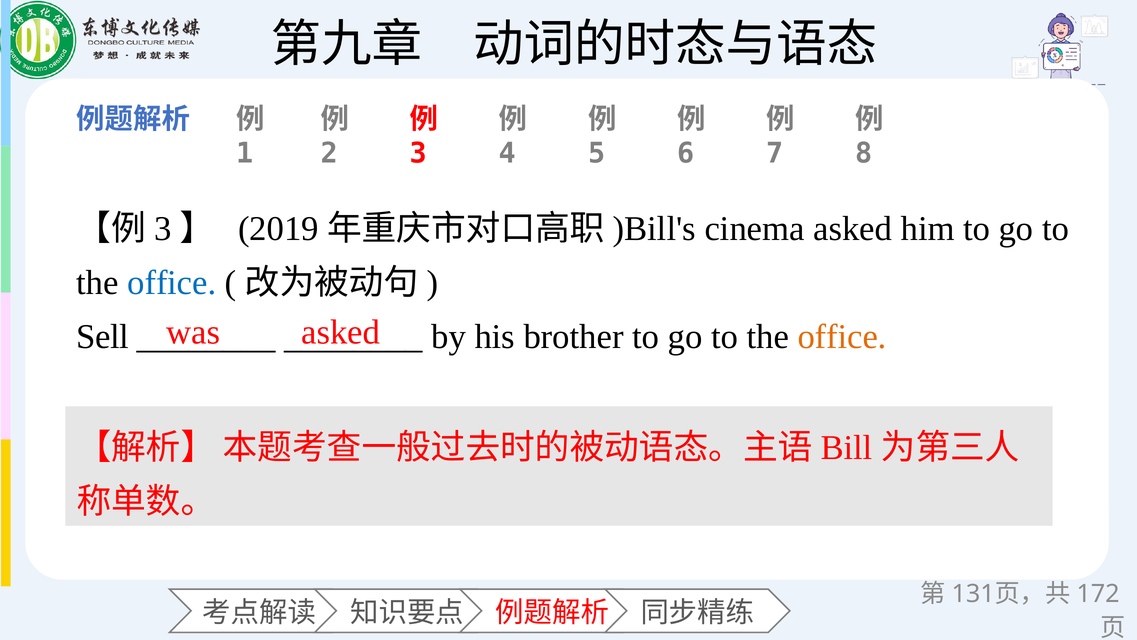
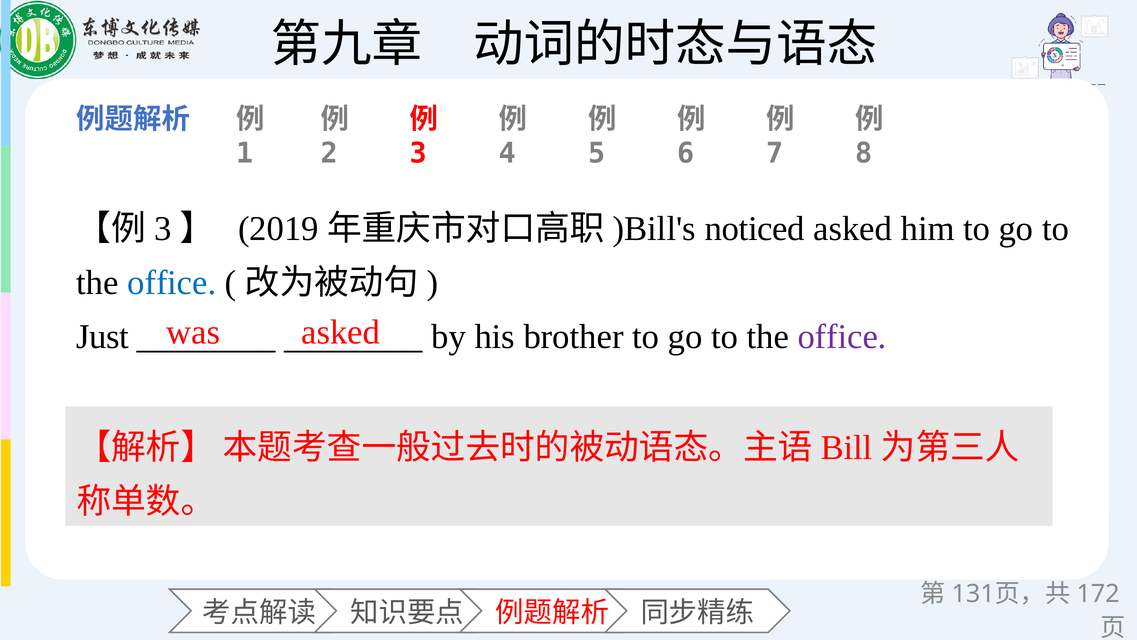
cinema: cinema -> noticed (755, 228)
Sell: Sell -> Just (103, 337)
office colour: orange -> purple (842, 337)
